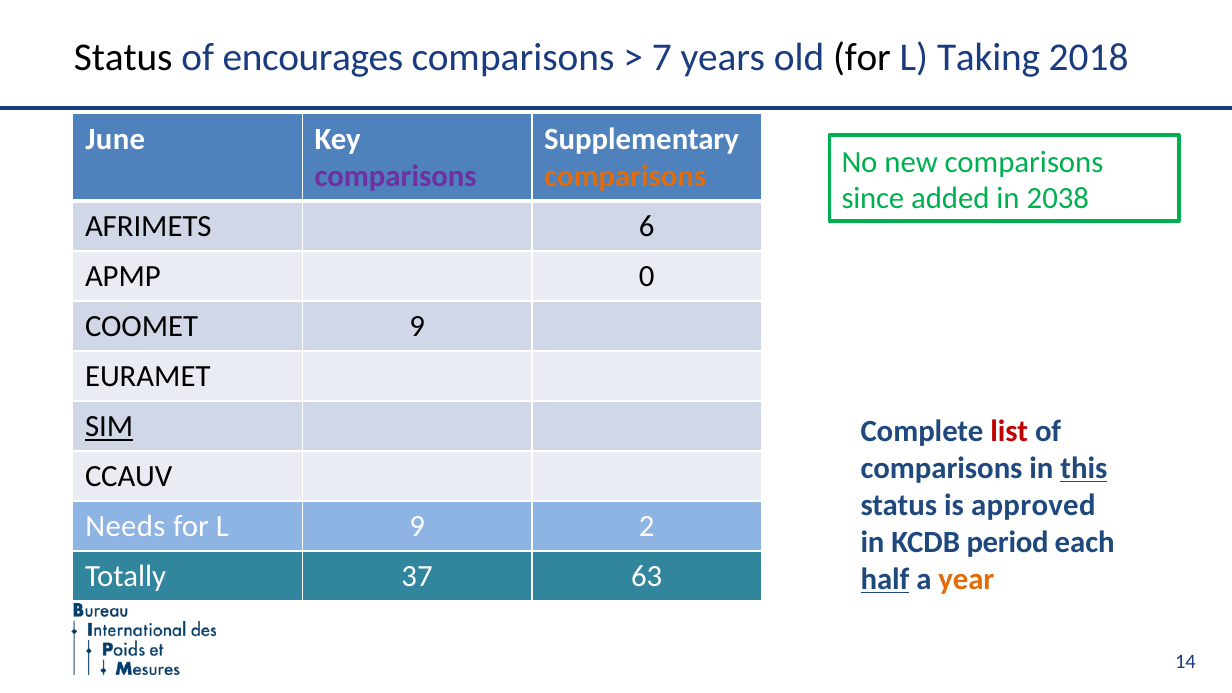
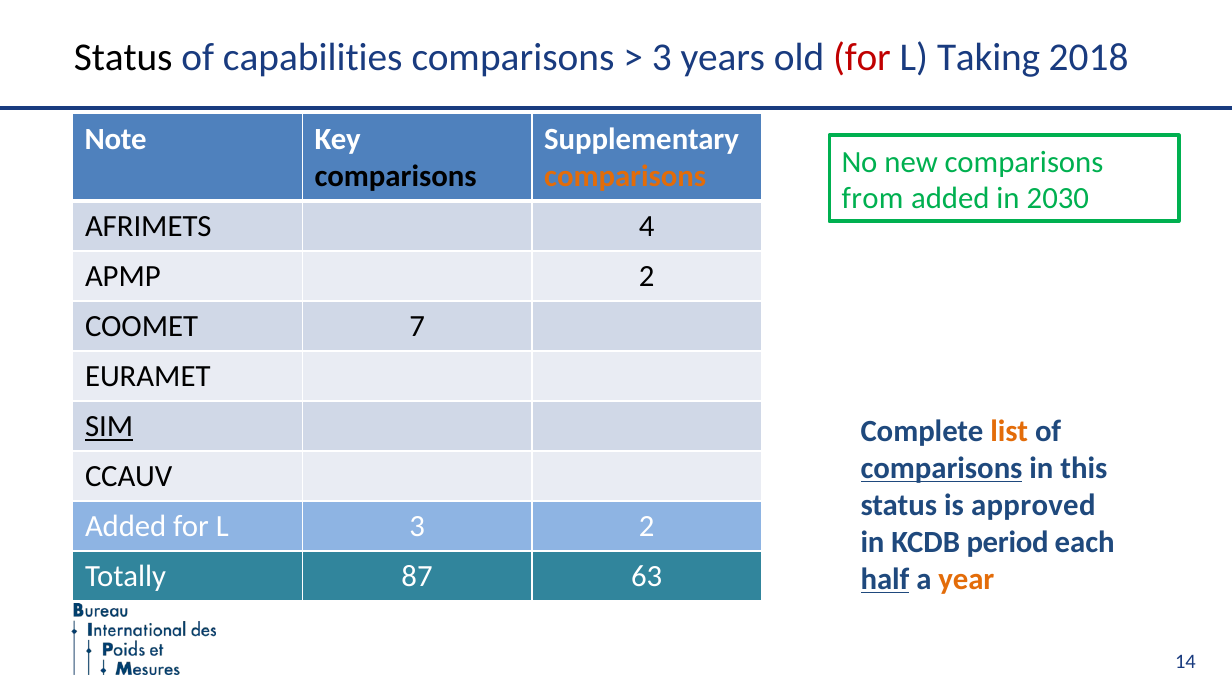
encourages: encourages -> capabilities (313, 58)
7: 7 -> 3 (662, 58)
for colour: black -> red (862, 58)
June: June -> Note (116, 139)
comparisons colour: purple -> black (396, 177)
since: since -> from (873, 199)
2038: 2038 -> 2030 (1058, 199)
6: 6 -> 4 (647, 227)
APMP 0: 0 -> 2 (647, 276)
COOMET 9: 9 -> 7 (417, 326)
list colour: red -> orange (1009, 431)
comparisons underline: none -> present (942, 468)
this underline: present -> none (1084, 468)
Needs: Needs -> Added (126, 526)
L 9: 9 -> 3 (417, 526)
37: 37 -> 87 (417, 576)
